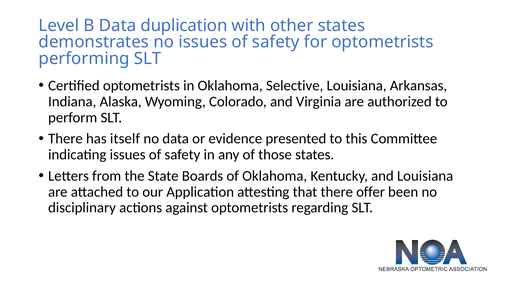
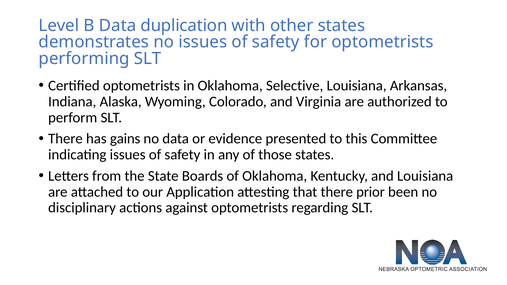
itself: itself -> gains (125, 139)
offer: offer -> prior (371, 192)
